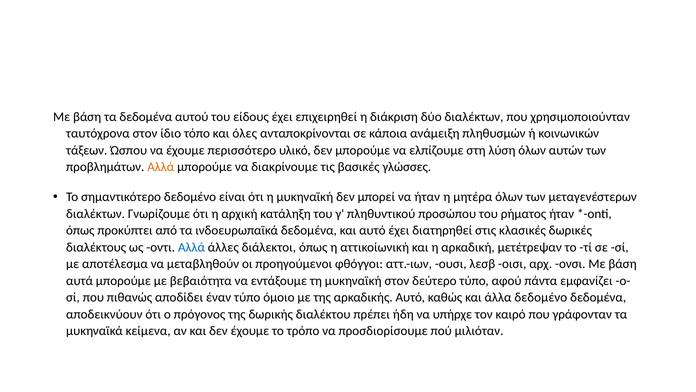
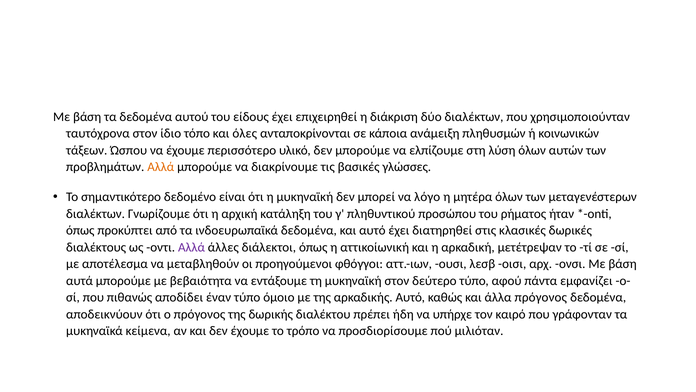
να ήταν: ήταν -> λόγο (427, 197)
Αλλά colour: blue -> purple (192, 247)
άλλα δεδομένο: δεδομένο -> πρόγονος (541, 297)
